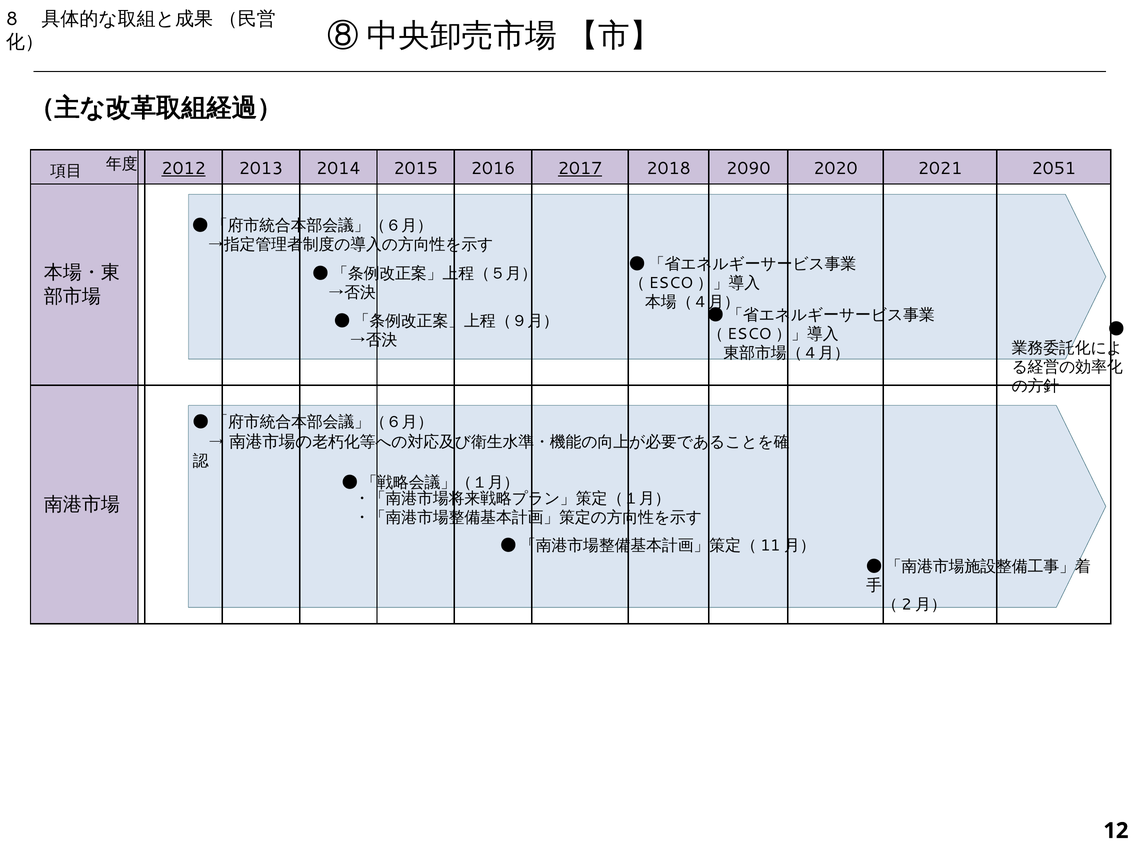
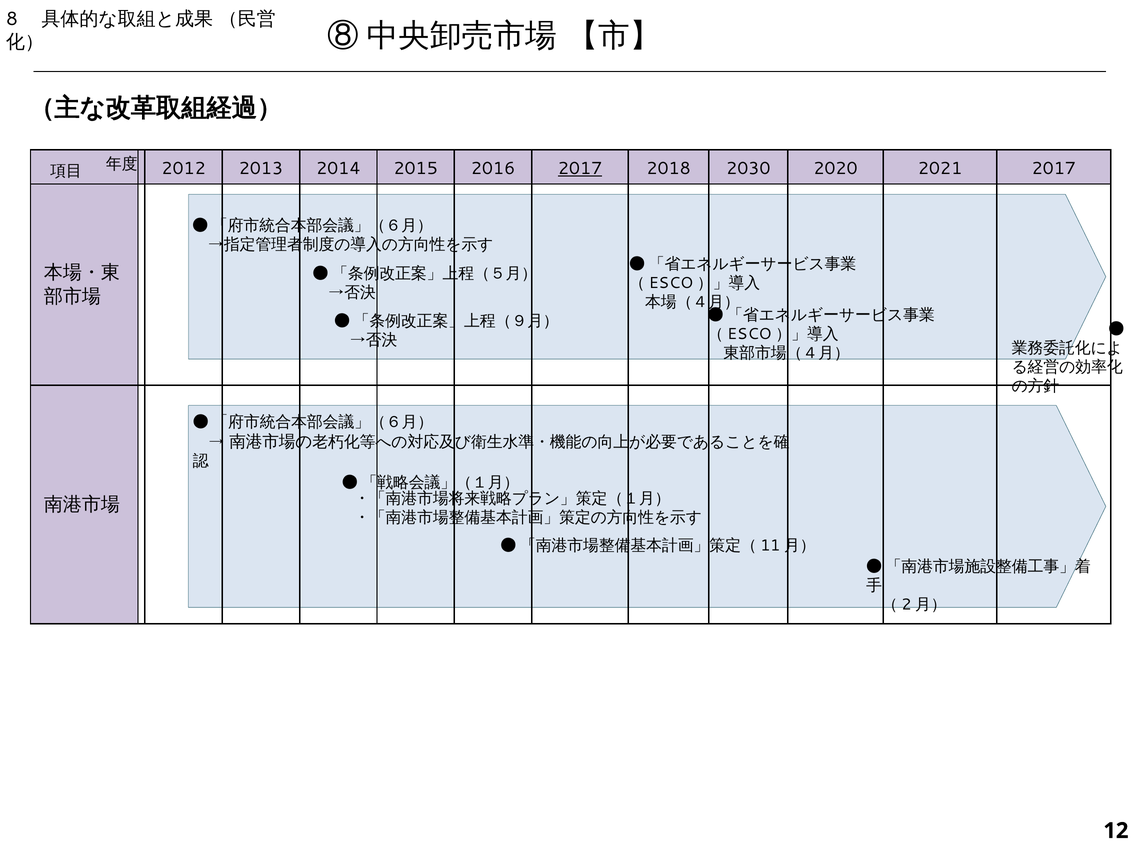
2012 underline: present -> none (184, 168)
2090: 2090 -> 2030 (748, 168)
2021 2051: 2051 -> 2017 (1054, 168)
